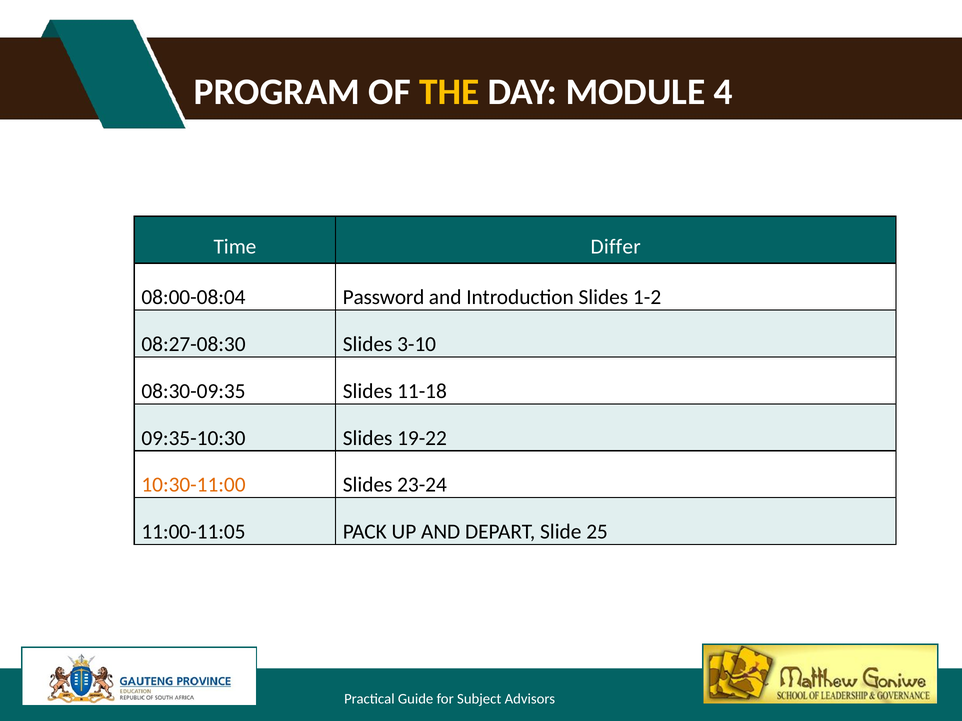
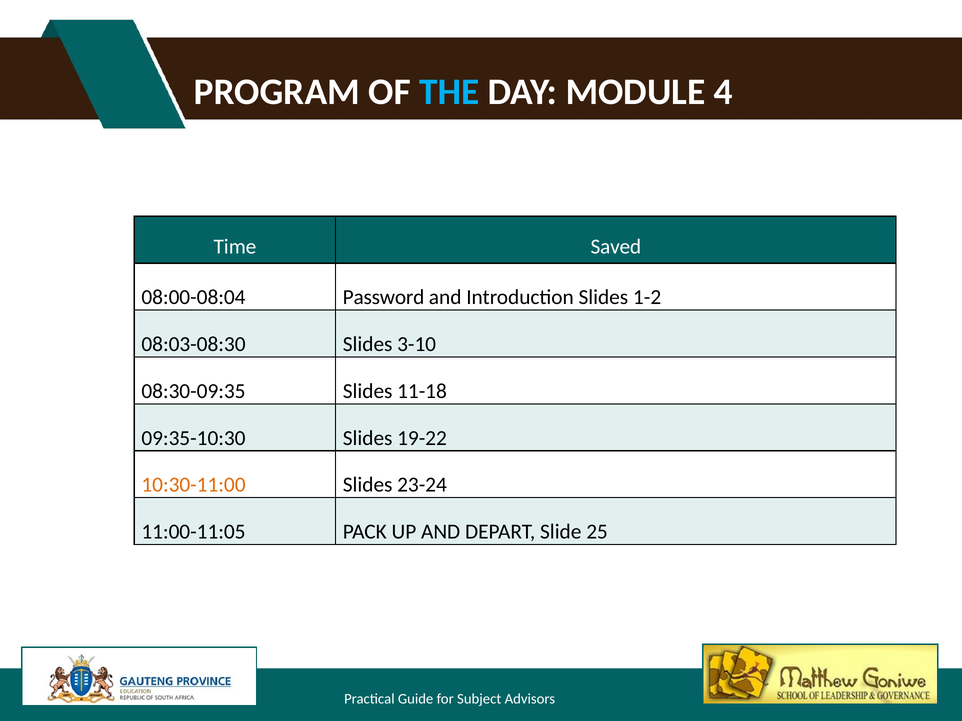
THE colour: yellow -> light blue (449, 92)
Differ: Differ -> Saved (616, 247)
08:27-08:30: 08:27-08:30 -> 08:03-08:30 (194, 344)
